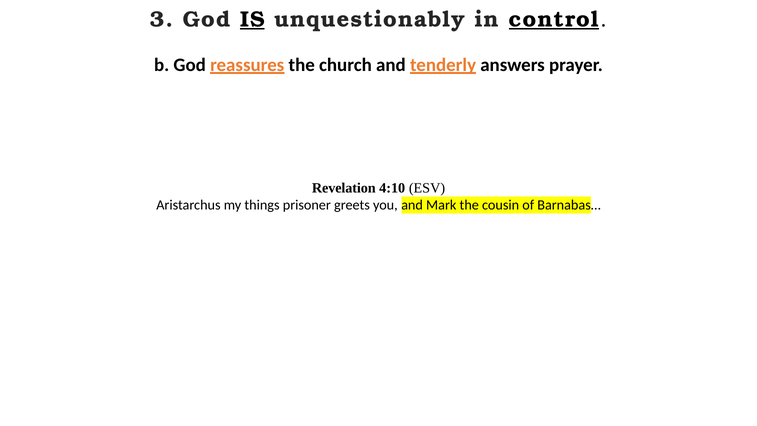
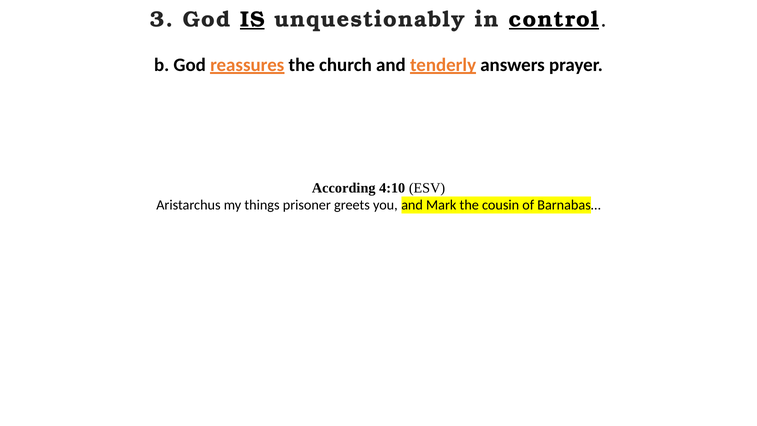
Revelation: Revelation -> According (344, 188)
